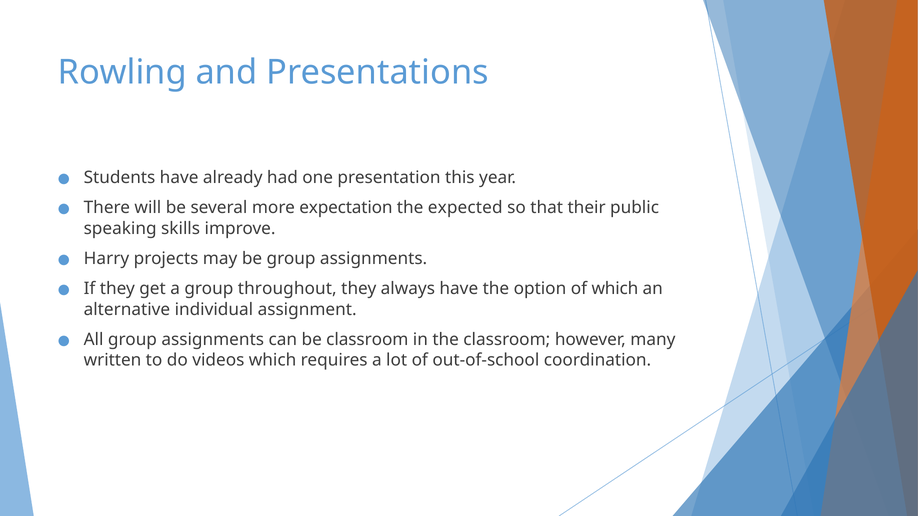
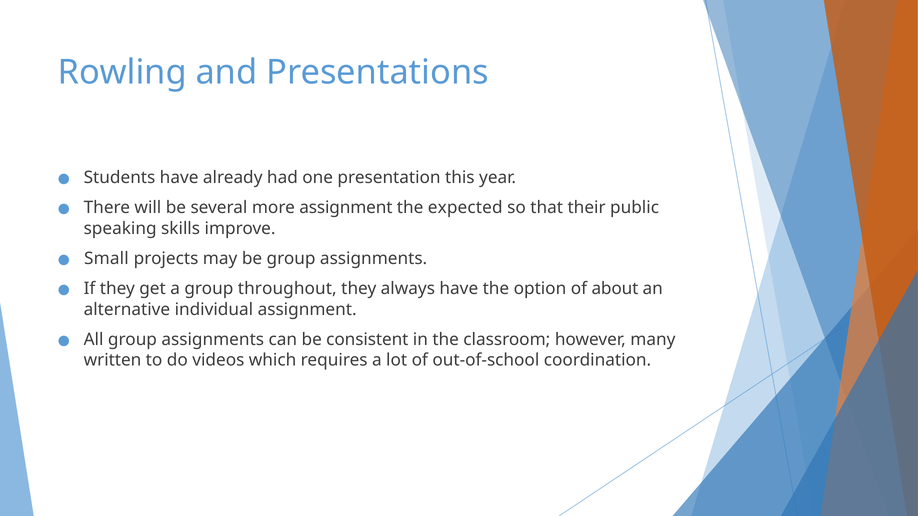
more expectation: expectation -> assignment (346, 208)
Harry: Harry -> Small (106, 259)
of which: which -> about (615, 289)
be classroom: classroom -> consistent (367, 340)
